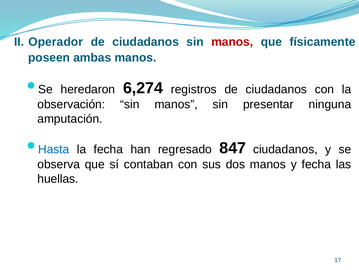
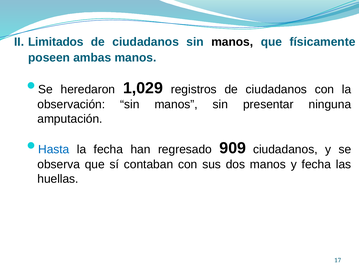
Operador: Operador -> Limitados (56, 42)
manos colour: red -> black (232, 42)
6,274: 6,274 -> 1,029 (143, 88)
847: 847 -> 909 (233, 148)
